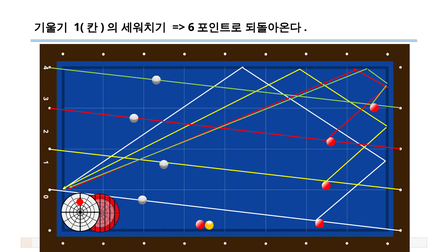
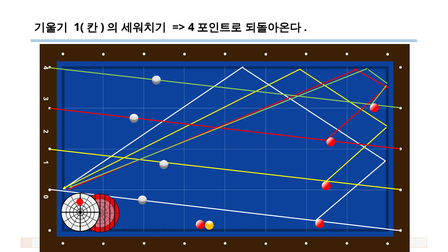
6: 6 -> 4 (191, 27)
